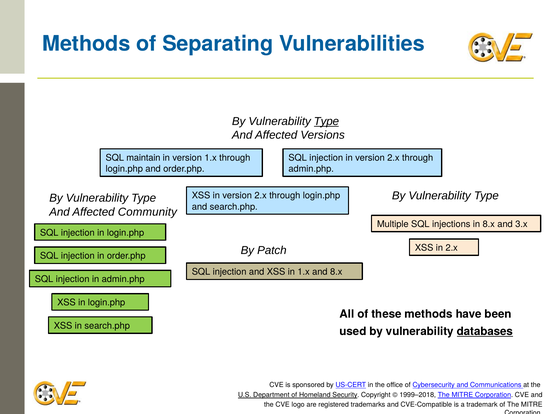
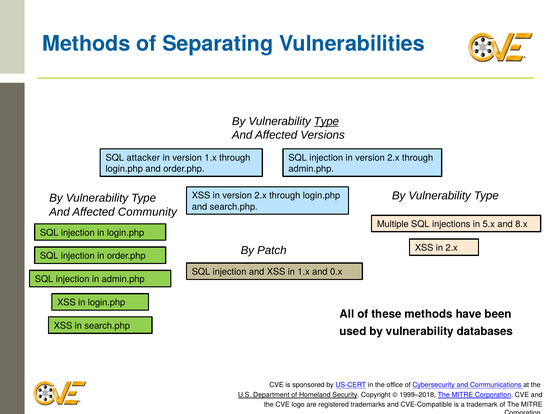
maintain: maintain -> attacker (143, 158)
in 8.x: 8.x -> 5.x (489, 224)
3.x: 3.x -> 8.x (521, 224)
and 8.x: 8.x -> 0.x (336, 272)
databases underline: present -> none (485, 331)
